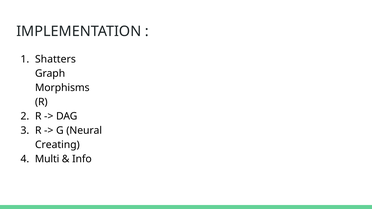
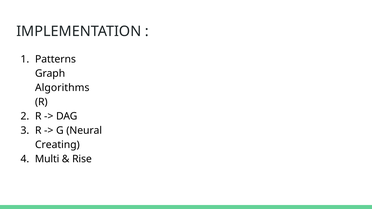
Shatters: Shatters -> Patterns (55, 59)
Morphisms: Morphisms -> Algorithms (62, 88)
Info: Info -> Rise (82, 159)
